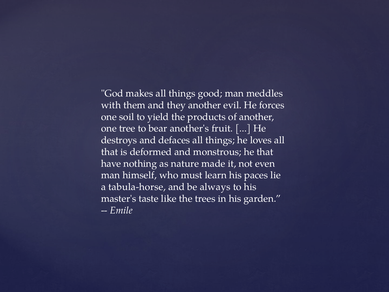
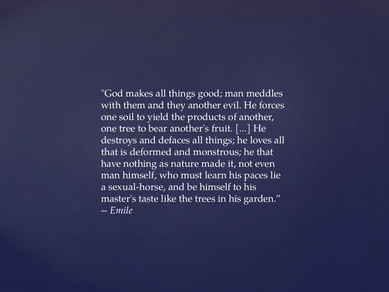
tabula-horse: tabula-horse -> sexual-horse (137, 187)
be always: always -> himself (215, 187)
